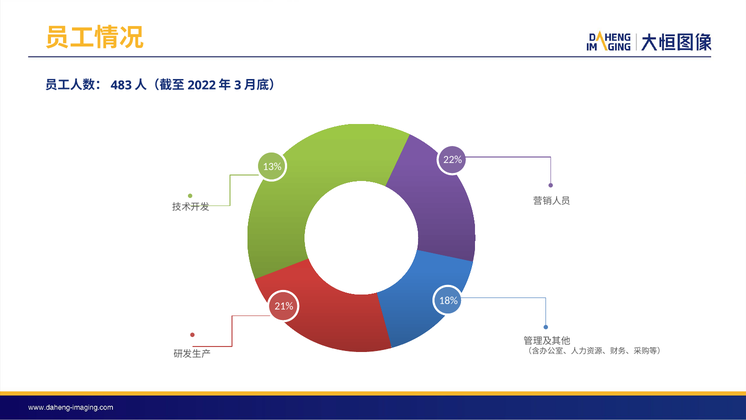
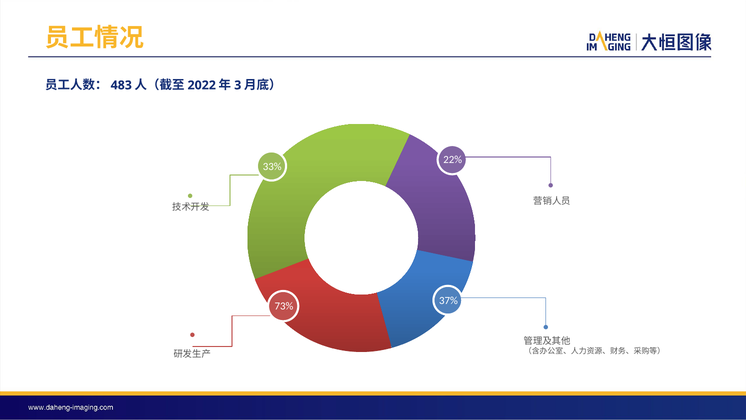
13%: 13% -> 33% (272, 167)
18%: 18% -> 37% (448, 300)
21%: 21% -> 73% (284, 306)
